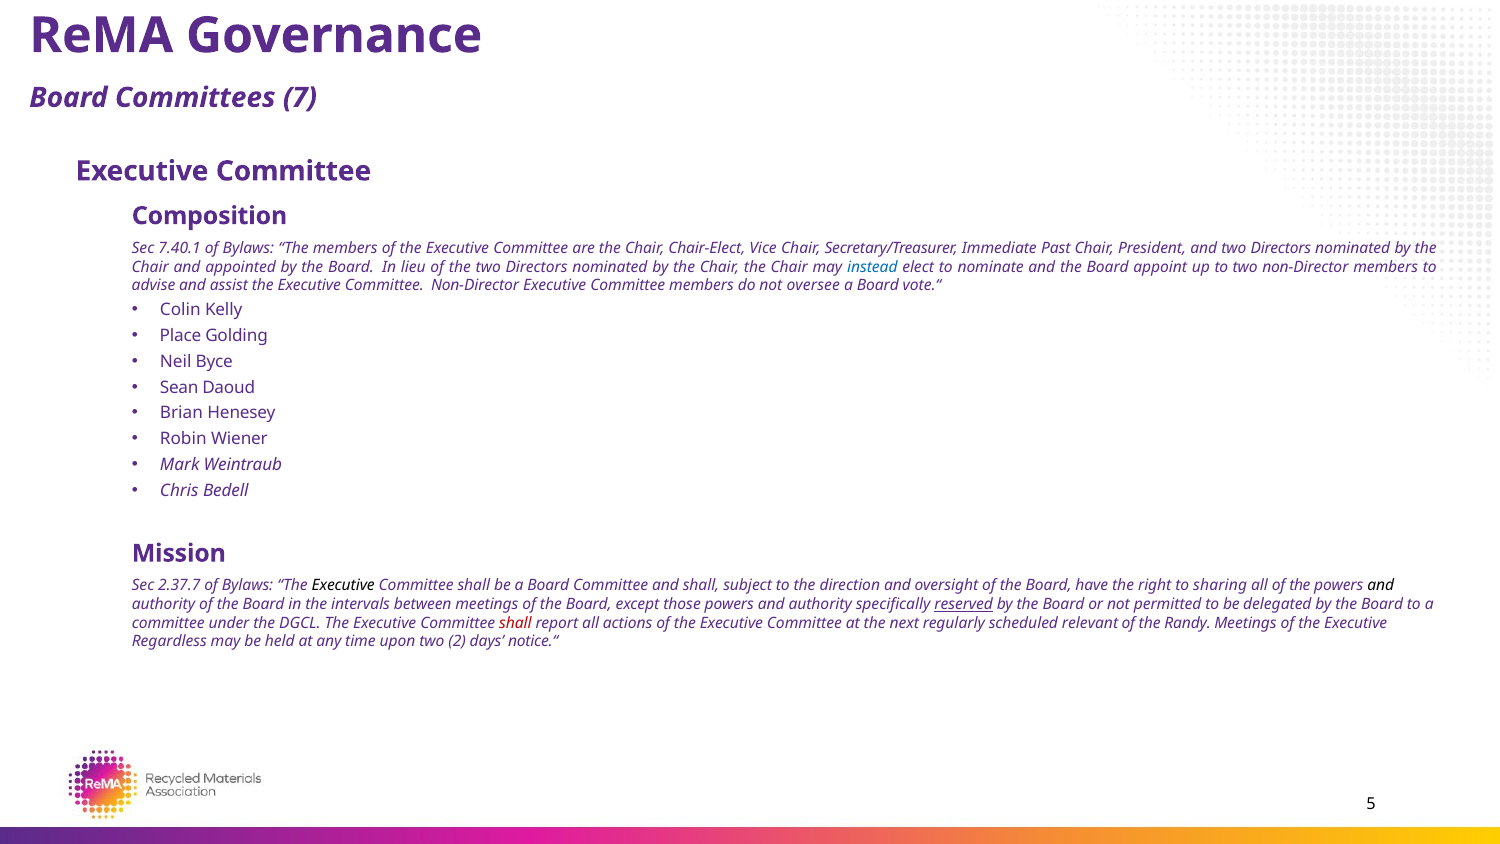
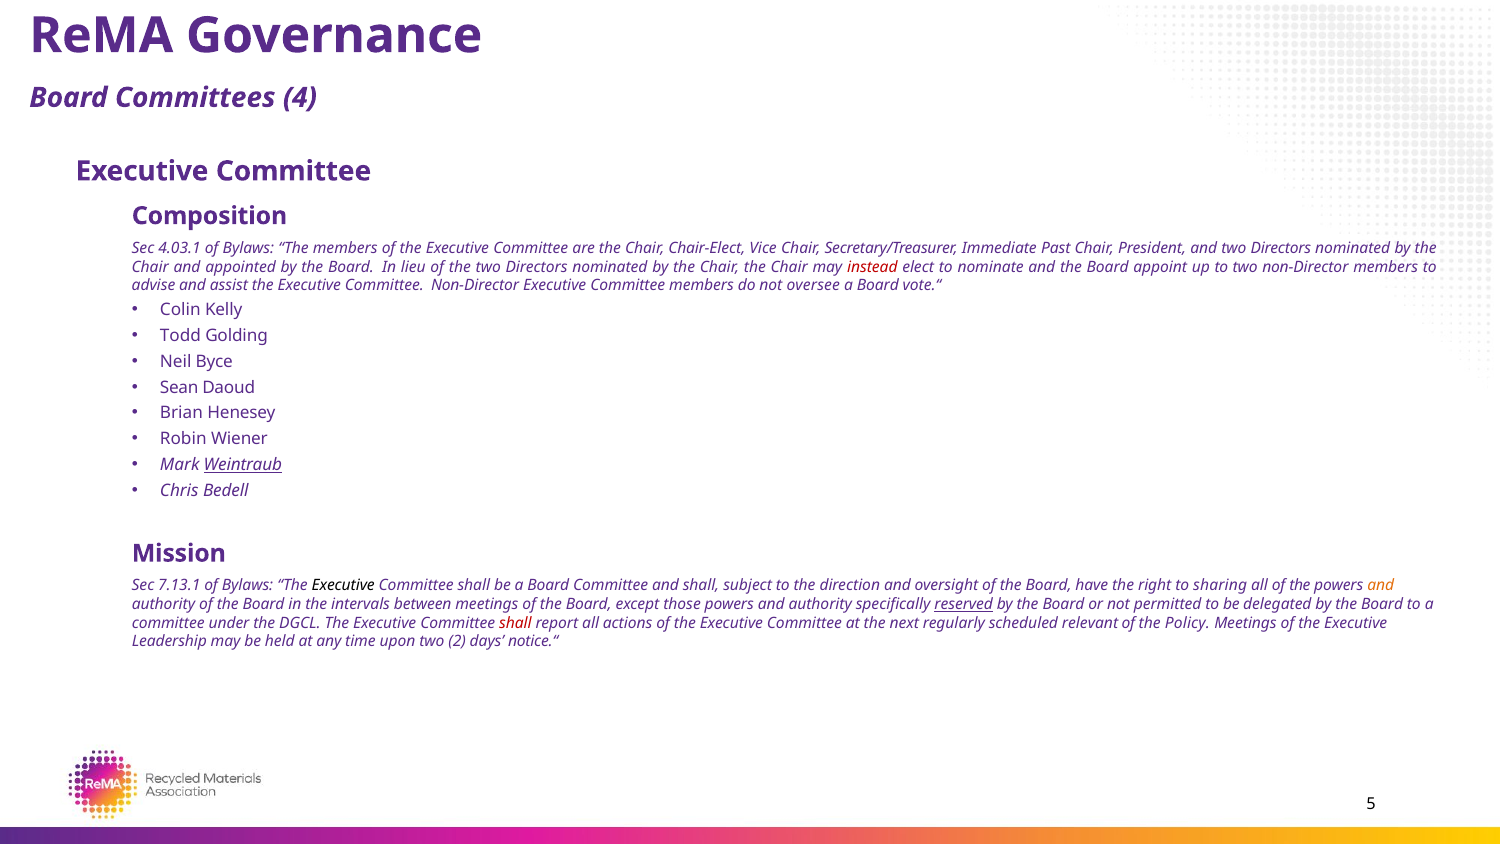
7: 7 -> 4 (300, 98)
7.40.1: 7.40.1 -> 4.03.1 (180, 248)
instead colour: blue -> red (872, 267)
Place: Place -> Todd (180, 336)
Weintraub underline: none -> present (243, 465)
2.37.7: 2.37.7 -> 7.13.1 (179, 586)
and colour: black -> orange (1381, 586)
Randy: Randy -> Policy (1187, 623)
Regardless: Regardless -> Leadership (169, 641)
